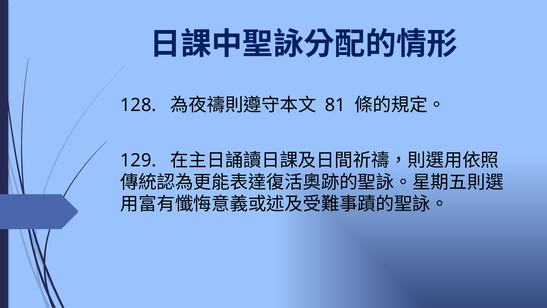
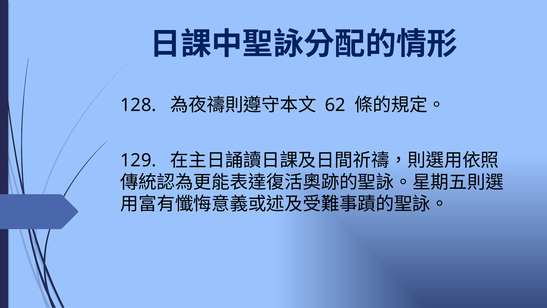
81: 81 -> 62 (335, 105)
